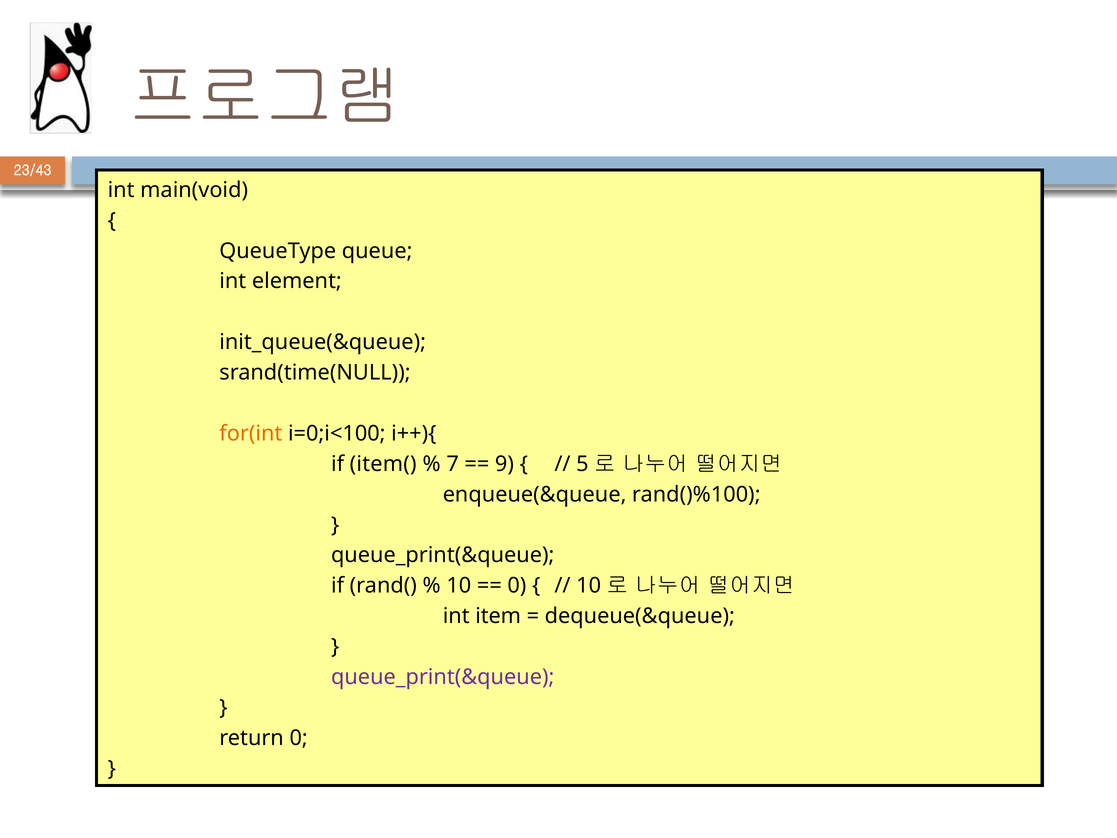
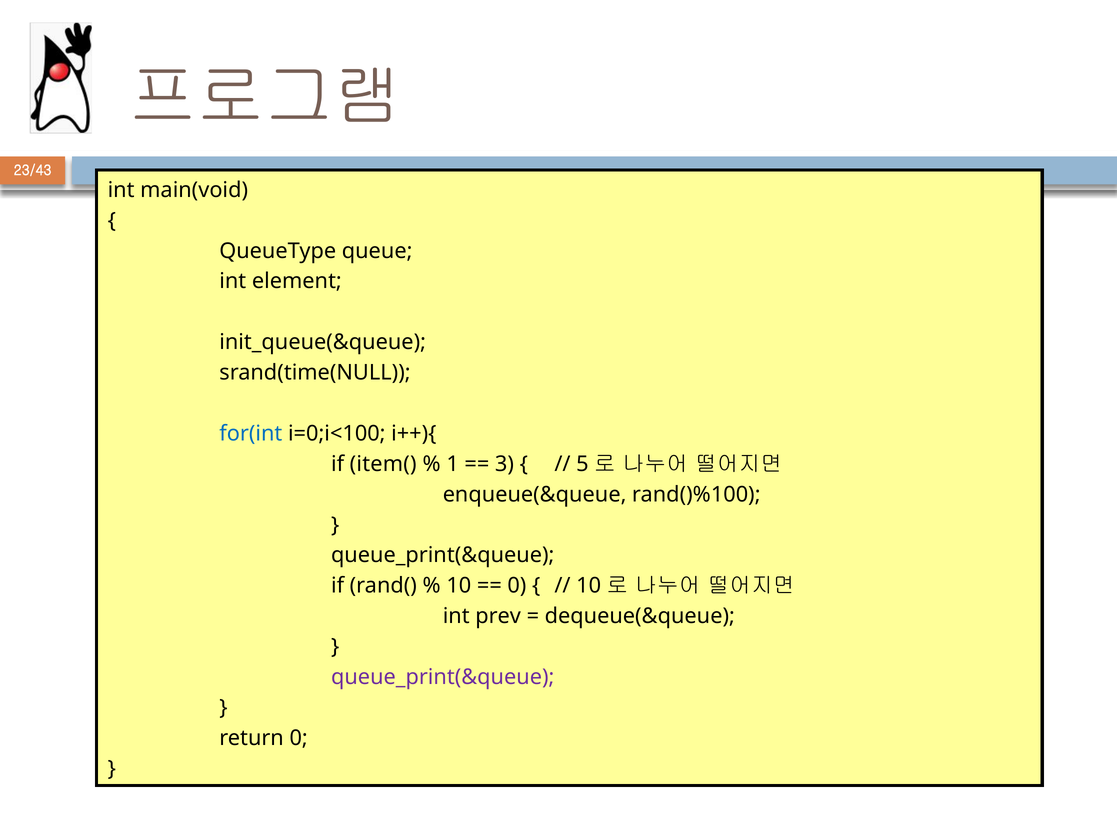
for(int colour: orange -> blue (251, 433)
7: 7 -> 1 (453, 464)
9: 9 -> 3 (504, 464)
item: item -> prev (498, 616)
